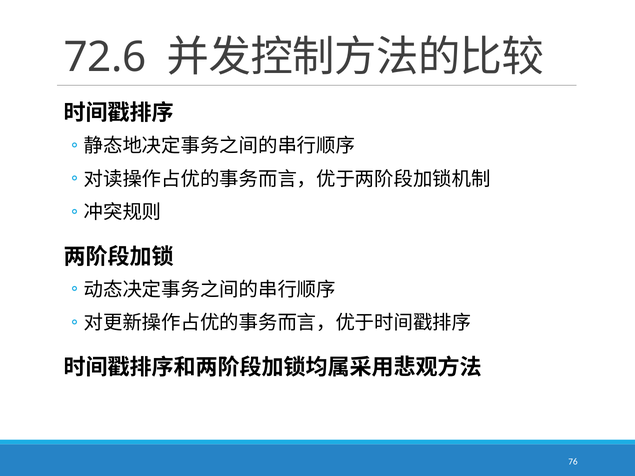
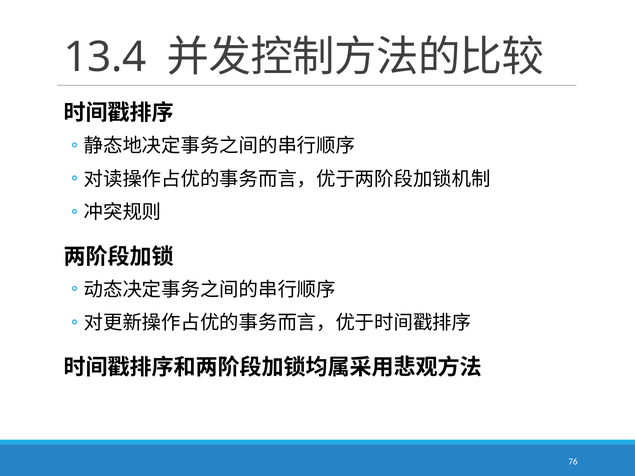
72.6: 72.6 -> 13.4 (105, 57)
